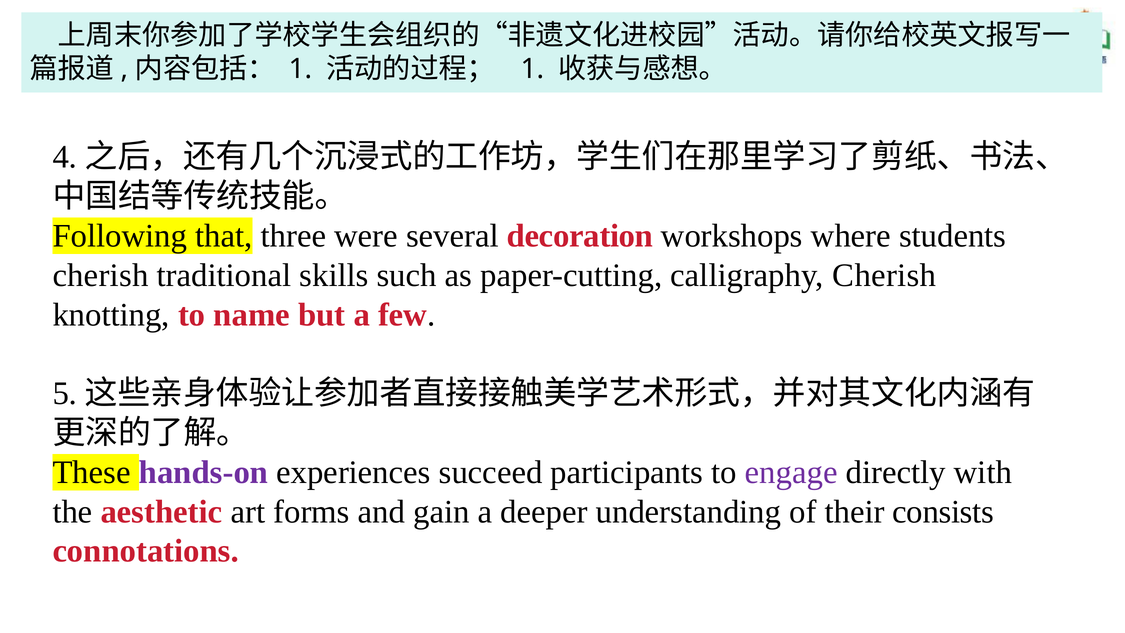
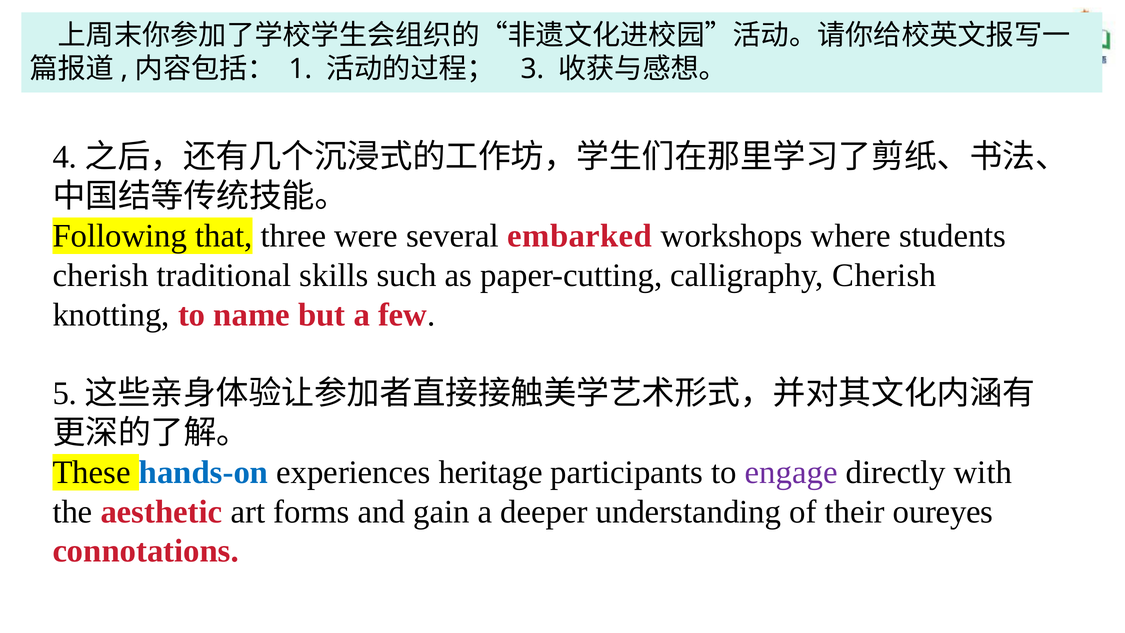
1: 1 -> 3 (532, 69)
decoration: decoration -> embarked (580, 236)
hands-on colour: purple -> blue (203, 472)
succeed: succeed -> heritage (491, 472)
consists: consists -> oureyes (943, 512)
